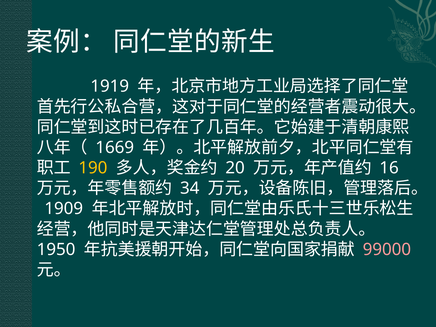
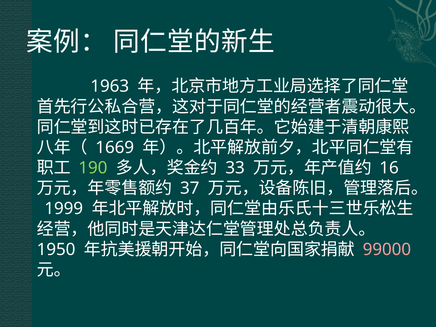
1919: 1919 -> 1963 (110, 86)
190 colour: yellow -> light green (93, 168)
20: 20 -> 33 (235, 168)
34: 34 -> 37 (190, 188)
1909: 1909 -> 1999 (64, 209)
